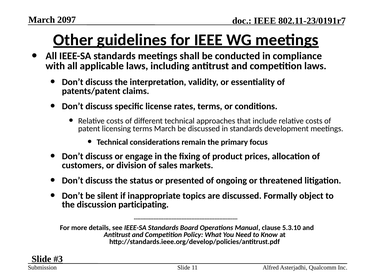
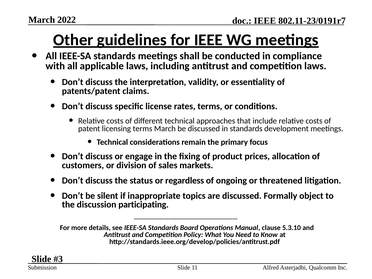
2097: 2097 -> 2022 (67, 20)
presented: presented -> regardless (185, 181)
